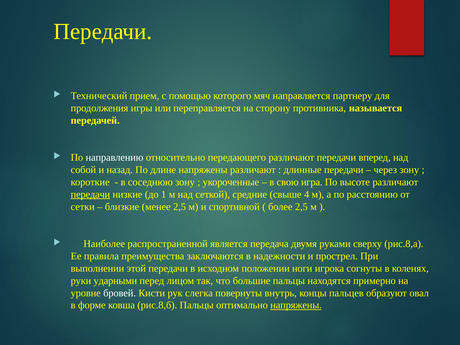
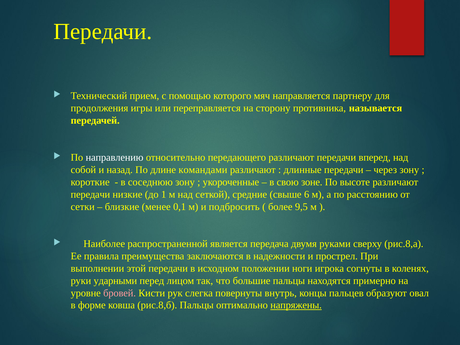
длине напряжены: напряжены -> командами (203, 170)
игра: игра -> зоне (312, 182)
передачи underline: present -> none (90, 194)
4: 4 -> 6 (307, 194)
менее 2,5: 2,5 -> 0,1 (180, 207)
спортивной: спортивной -> подбросить (234, 207)
более 2,5: 2,5 -> 9,5 (301, 207)
бровей colour: white -> pink (120, 293)
